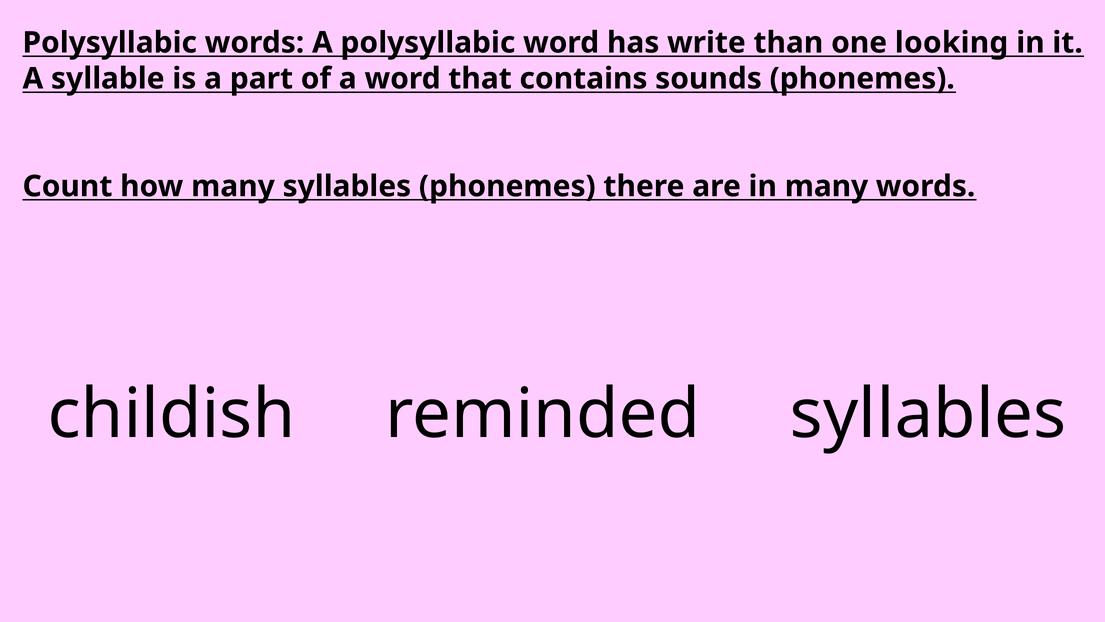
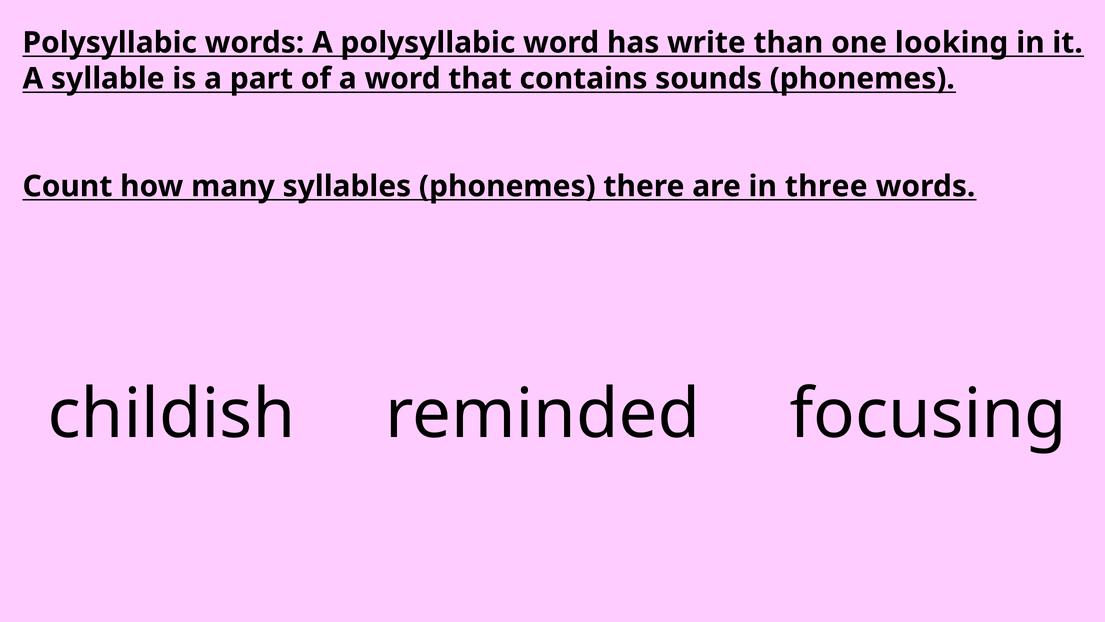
in many: many -> three (826, 186)
reminded syllables: syllables -> focusing (928, 414)
